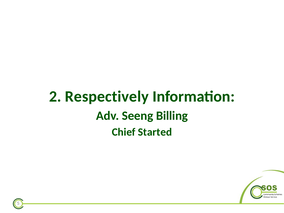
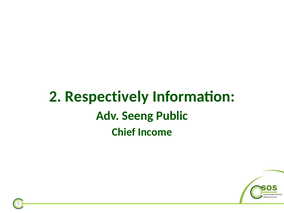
Billing: Billing -> Public (172, 116)
Started: Started -> Income (155, 132)
